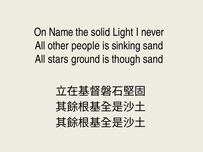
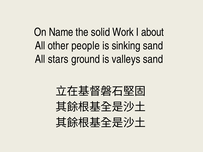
Light: Light -> Work (123, 32)
never: never -> about (153, 32)
though: though -> valleys (126, 59)
